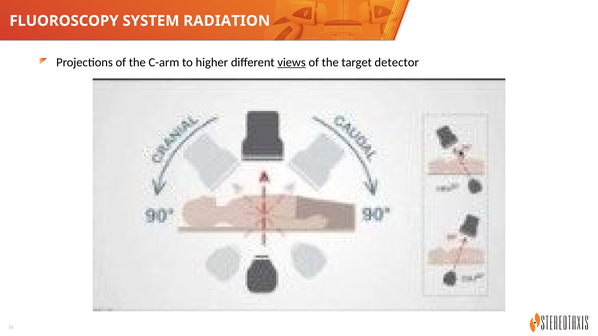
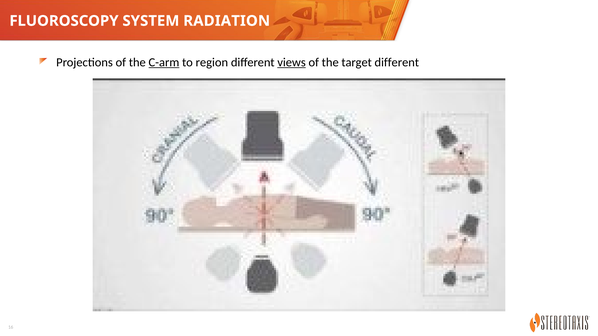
C-arm underline: none -> present (164, 62)
higher: higher -> region (212, 62)
target detector: detector -> different (397, 62)
